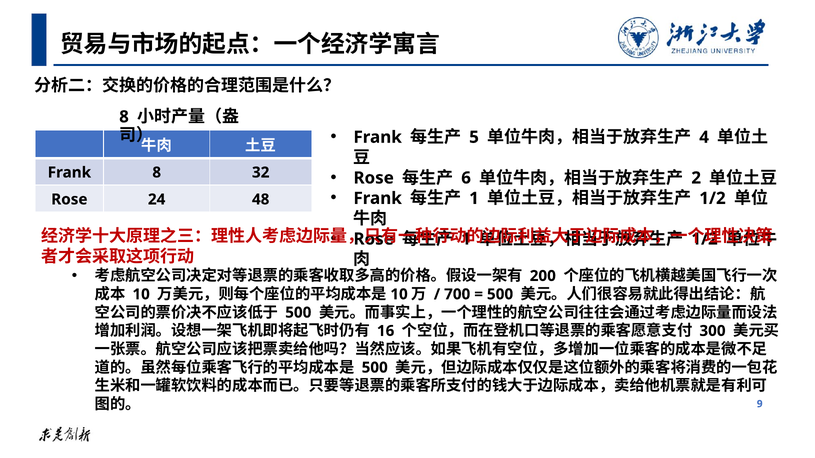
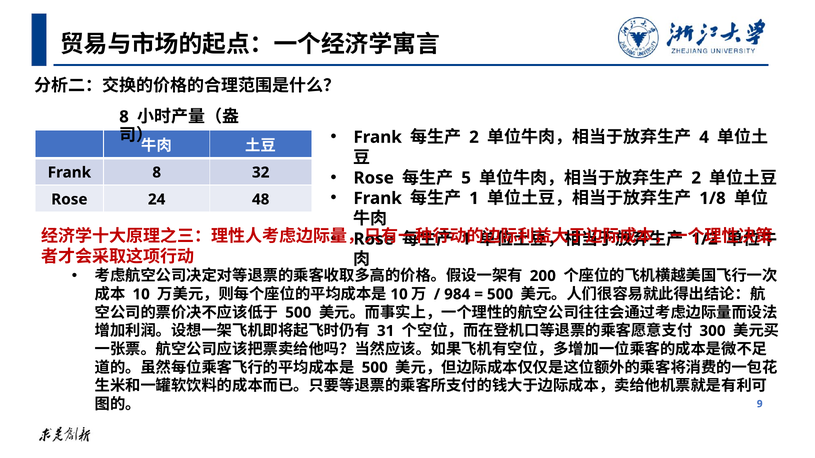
5: 5 -> 2 (474, 137)
6: 6 -> 5 (466, 178)
1/2: 1/2 -> 1/8 (712, 198)
700: 700 -> 984 (457, 295)
16: 16 -> 31 (386, 331)
